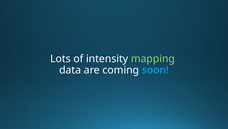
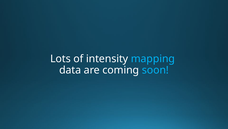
mapping colour: light green -> light blue (153, 58)
